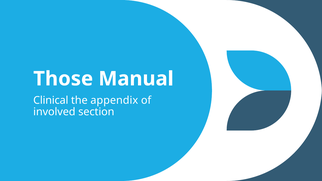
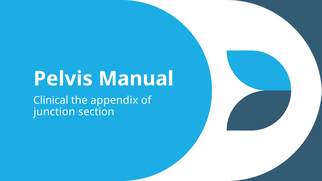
Those: Those -> Pelvis (63, 79)
involved: involved -> junction (54, 112)
